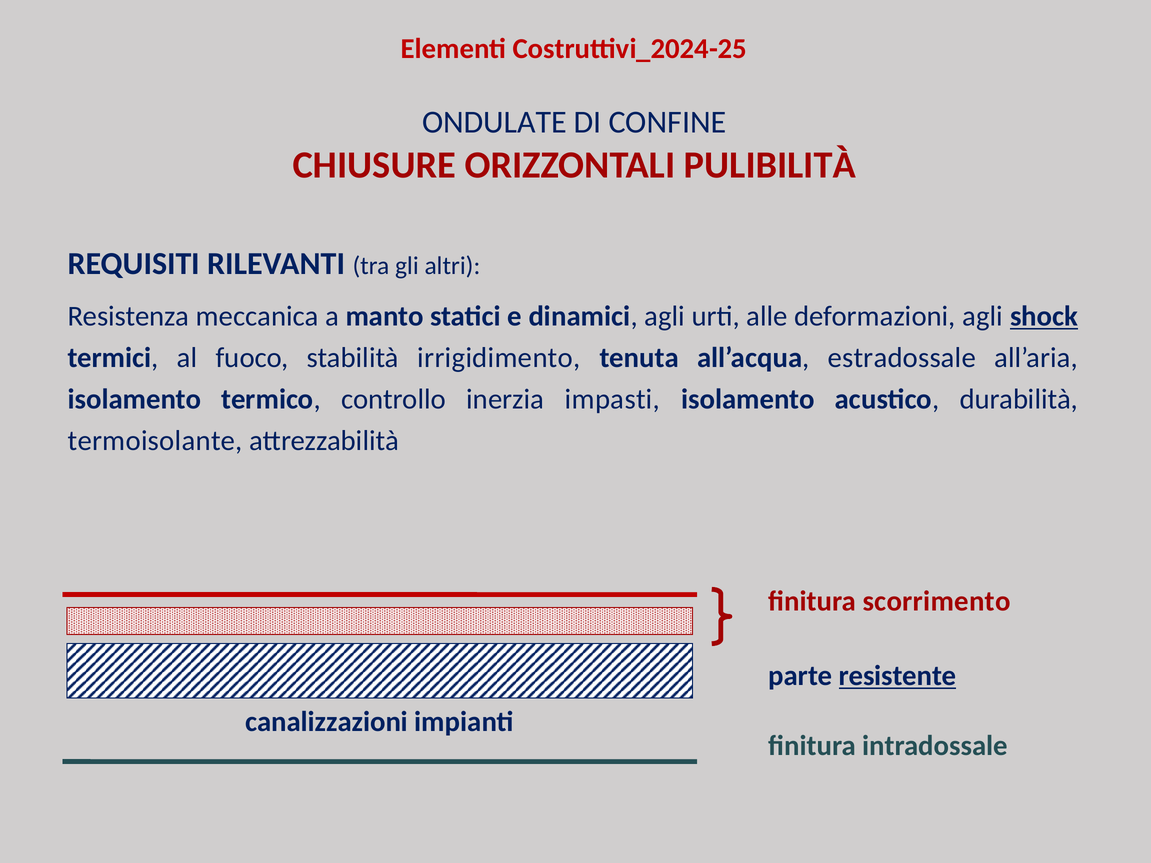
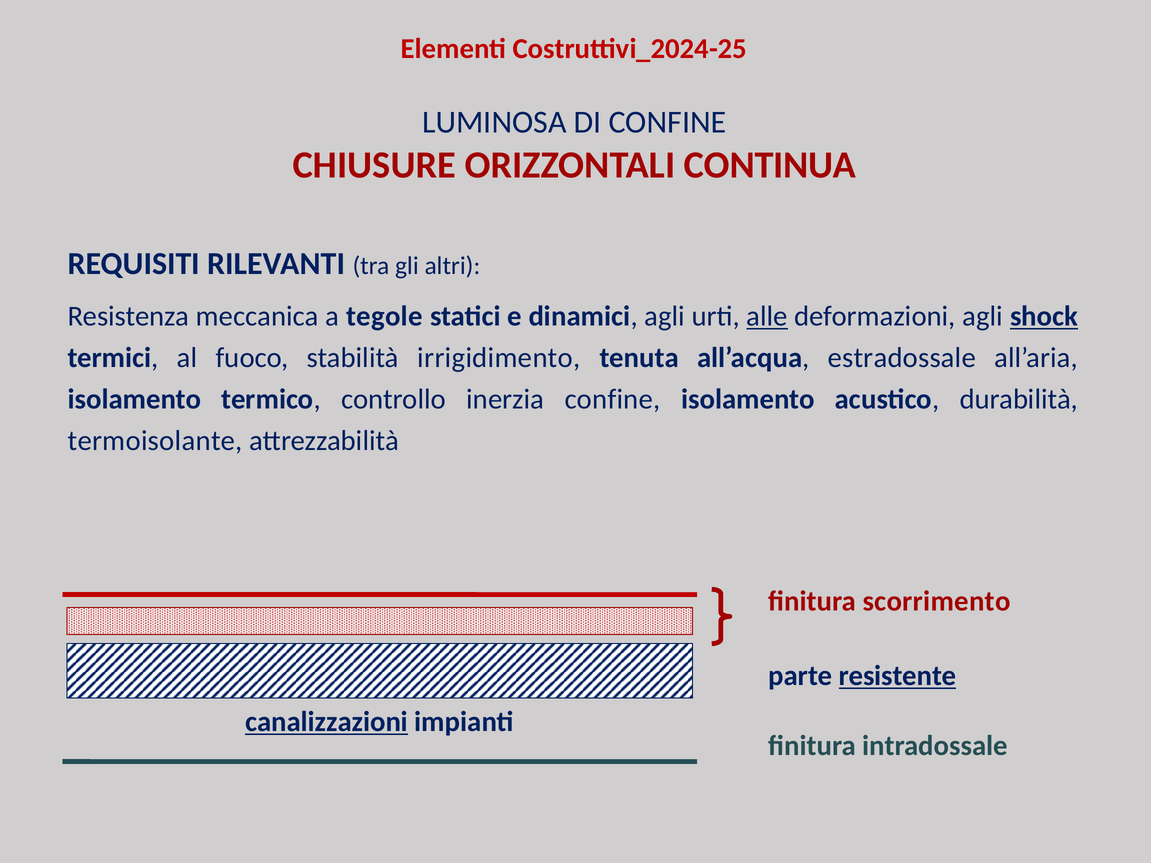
ONDULATE: ONDULATE -> LUMINOSA (494, 122)
PULIBILITÀ: PULIBILITÀ -> CONTINUA (770, 165)
manto: manto -> tegole (384, 316)
alle underline: none -> present (767, 316)
inerzia impasti: impasti -> confine (613, 399)
canalizzazioni underline: none -> present (327, 722)
